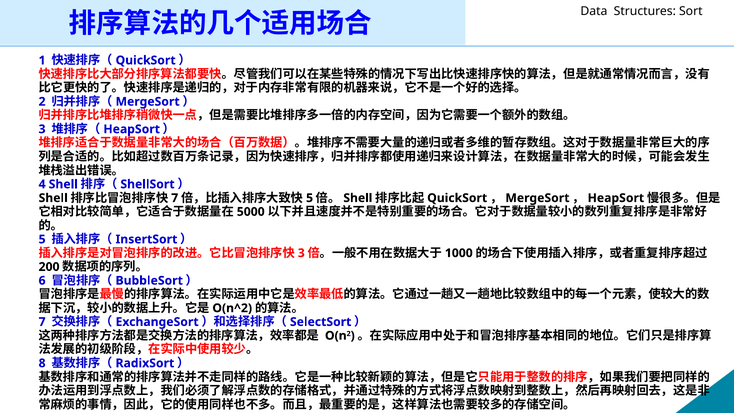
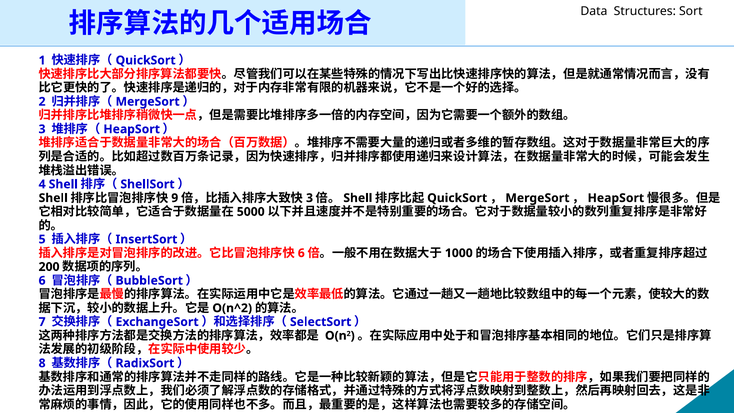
7: 7 -> 9 (175, 198)
5: 5 -> 3 (310, 198)
3: 3 -> 6 (301, 253)
